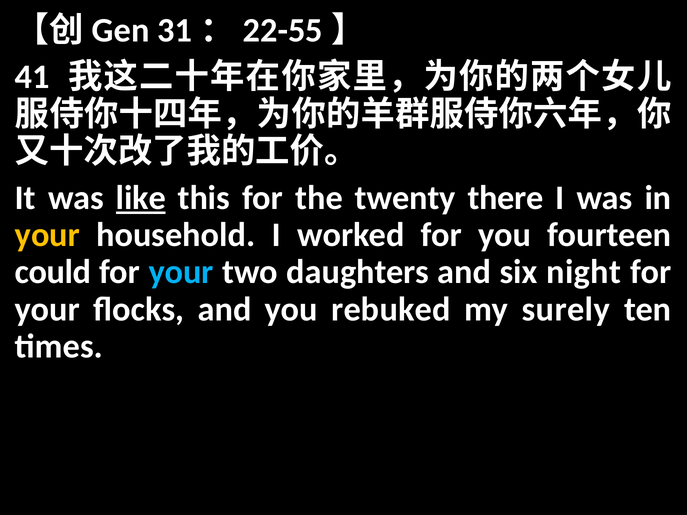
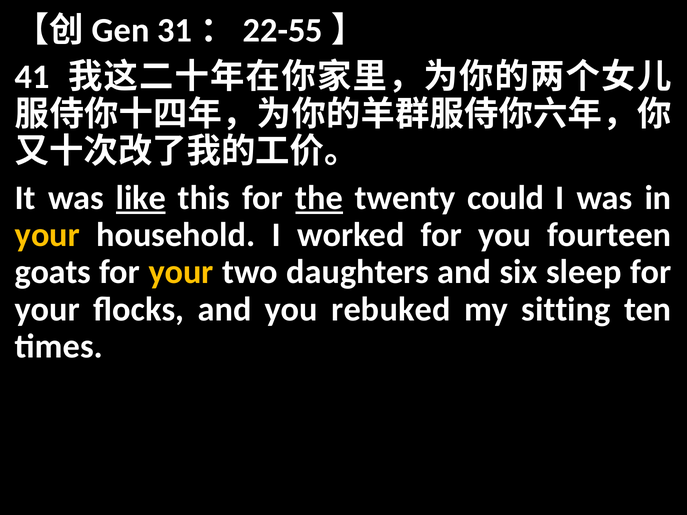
the underline: none -> present (319, 198)
there: there -> could (506, 198)
could: could -> goats (53, 272)
your colour: light blue -> yellow (181, 272)
night: night -> sleep (584, 272)
surely: surely -> sitting (566, 309)
